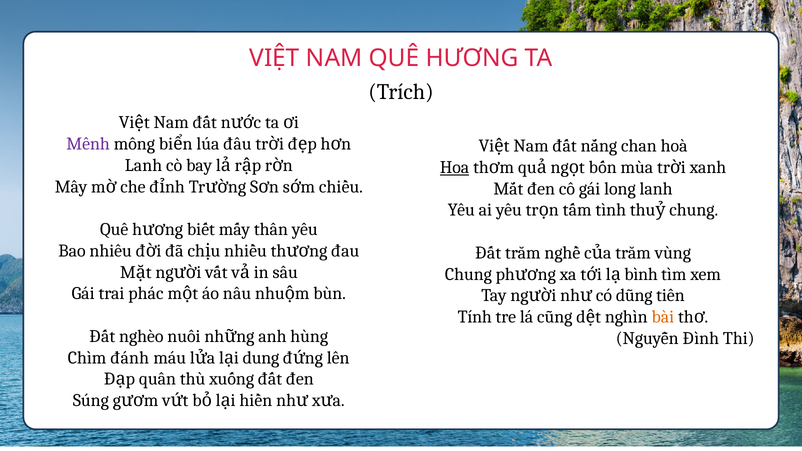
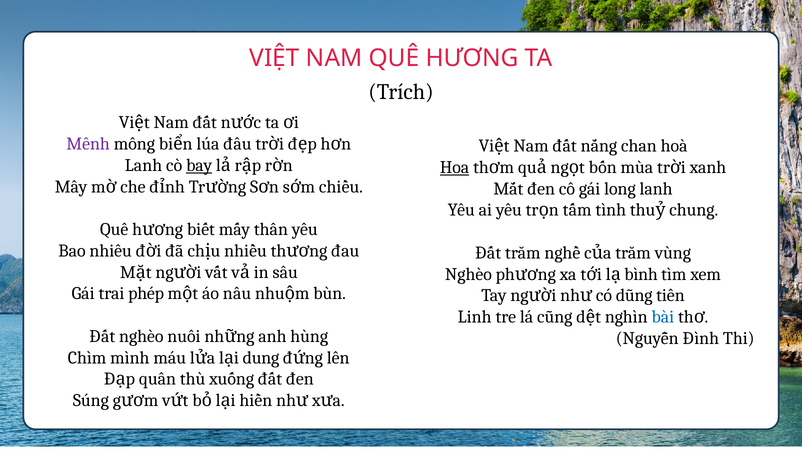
bay underline: none -> present (199, 165)
Chung: Chung -> Nghèo (468, 274)
phác: phác -> phép (146, 294)
Tính: Tính -> Linh (475, 317)
bài colour: orange -> blue (663, 317)
đánh: đánh -> mình (130, 358)
